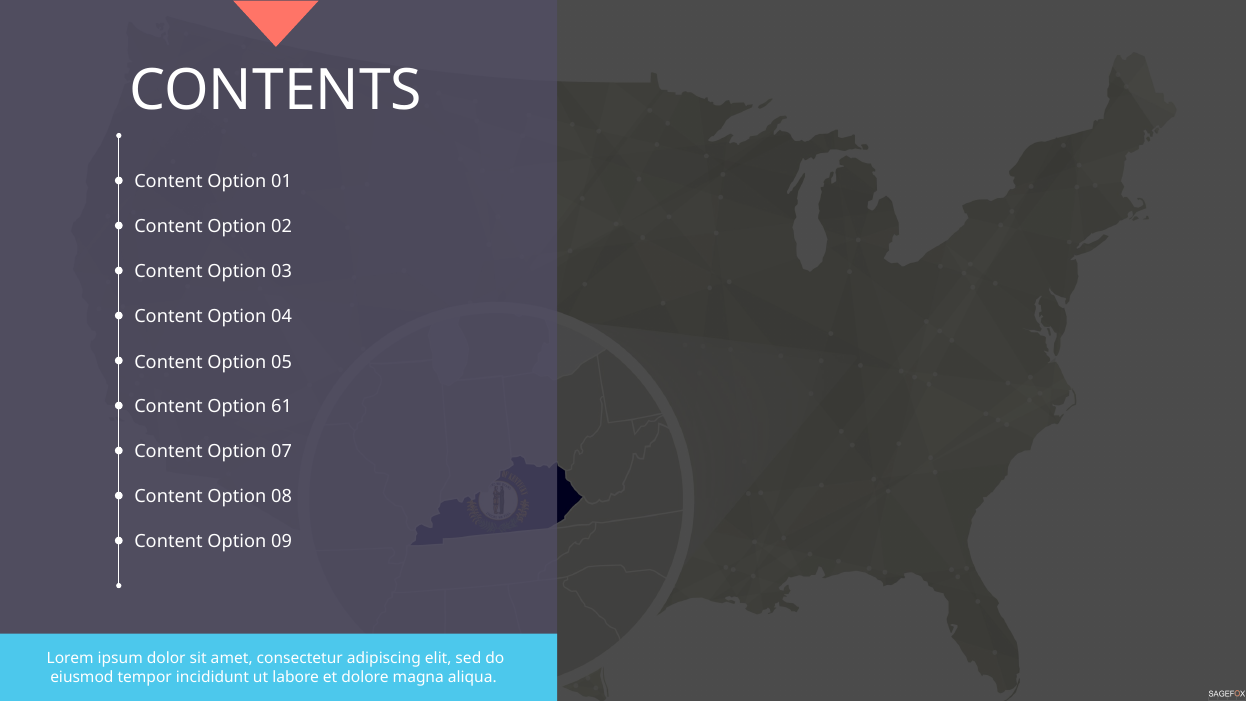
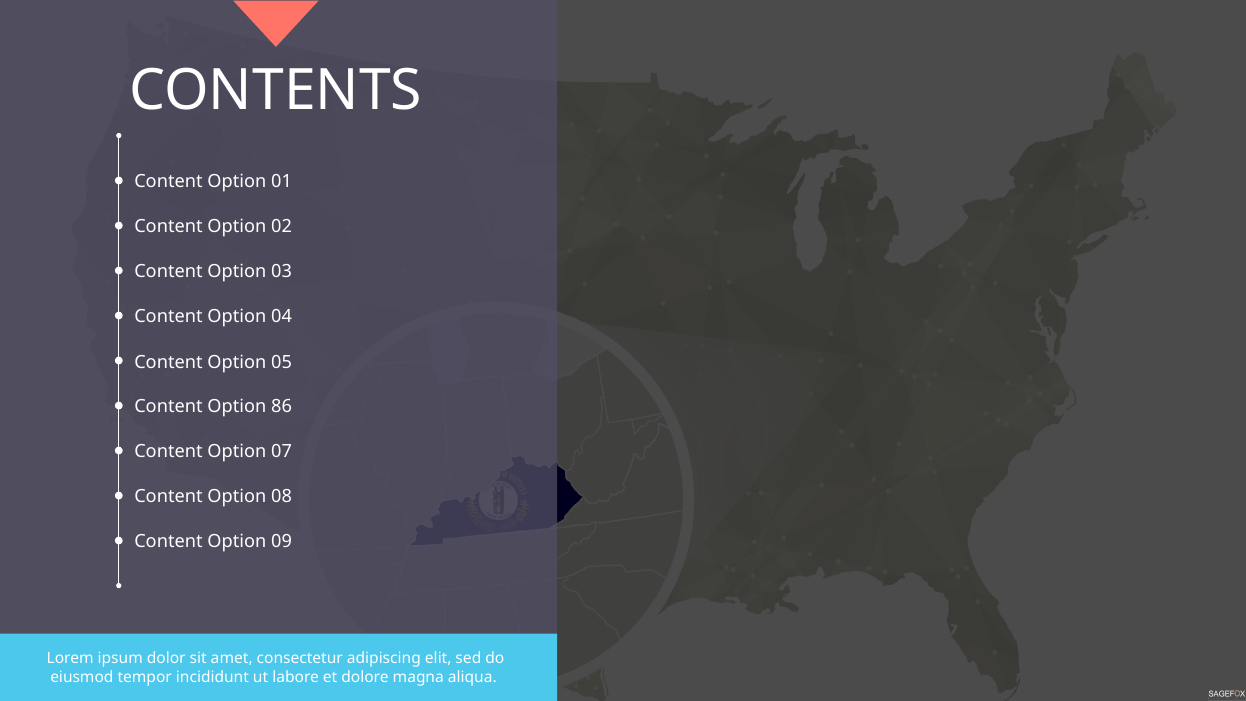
61: 61 -> 86 (282, 407)
